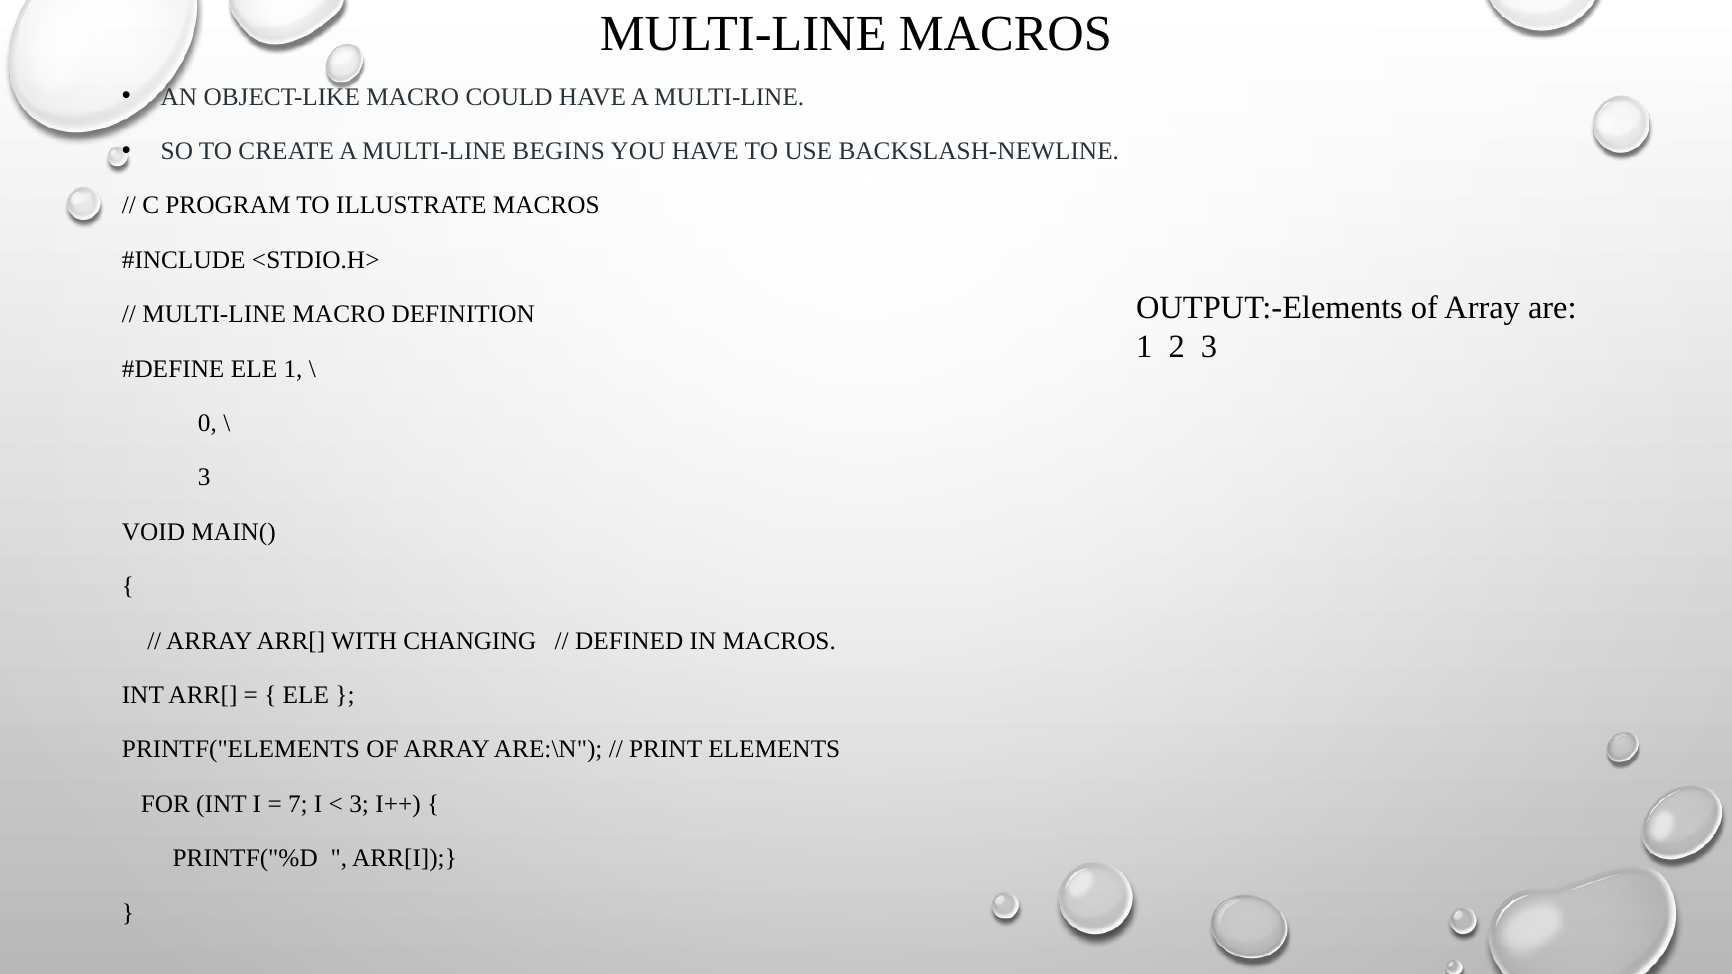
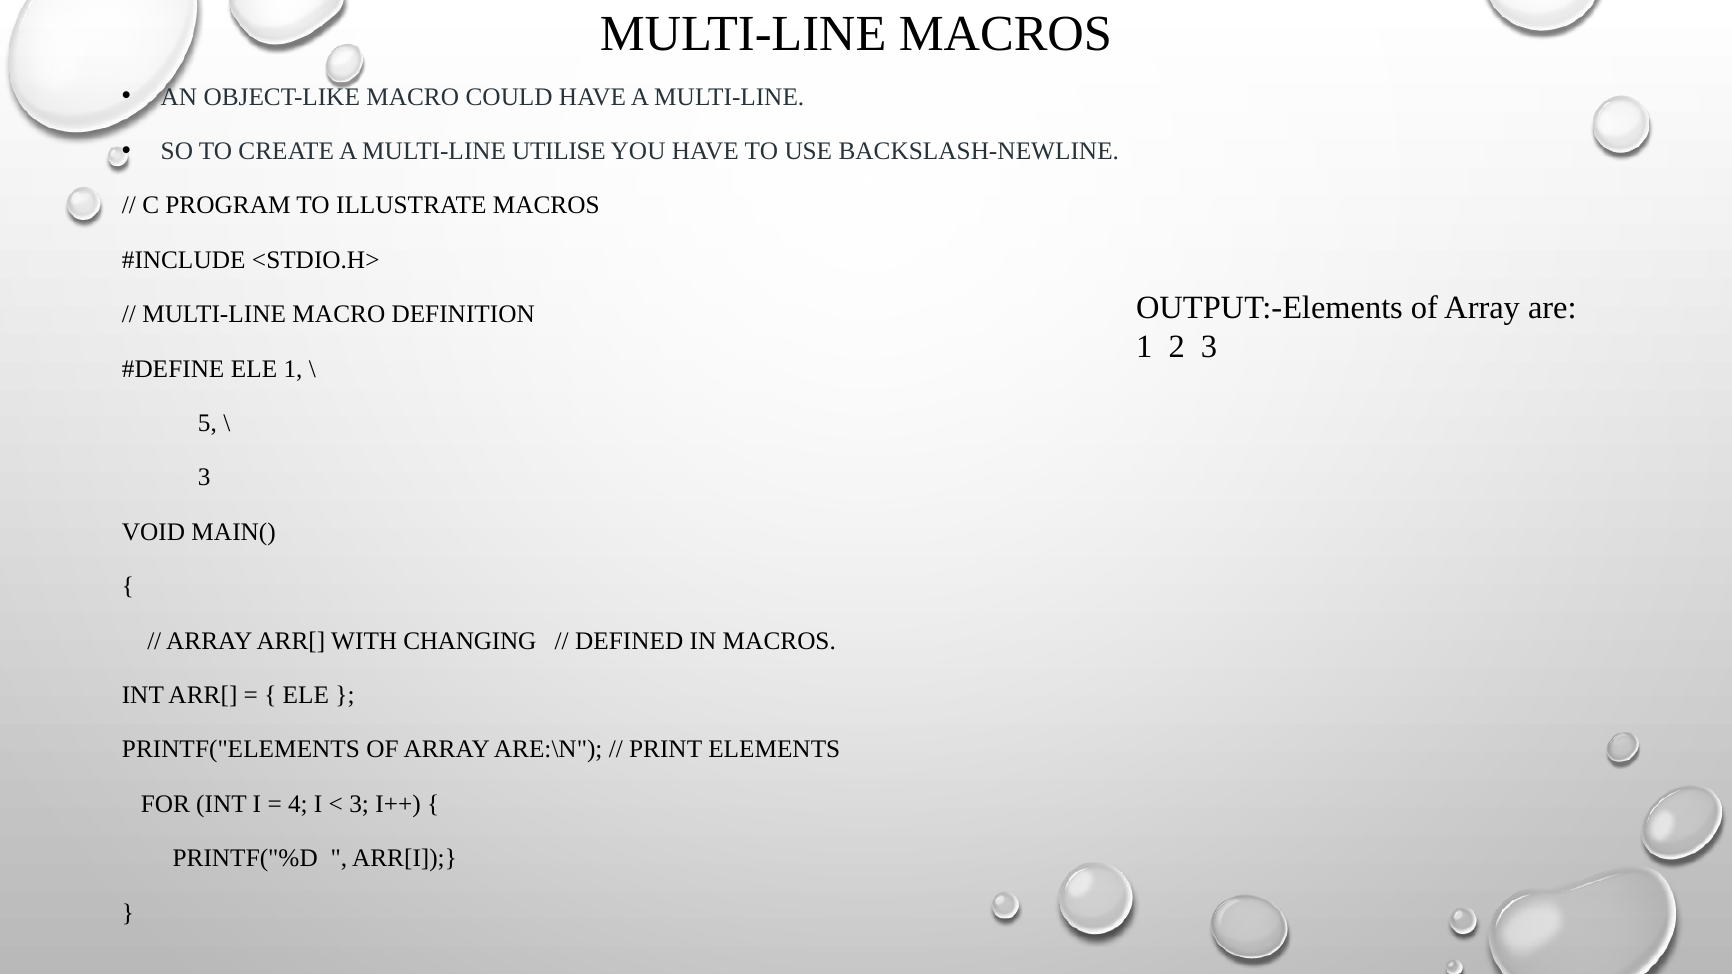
BEGINS: BEGINS -> UTILISE (559, 151)
0: 0 -> 5 (207, 423)
7: 7 -> 4 (298, 804)
